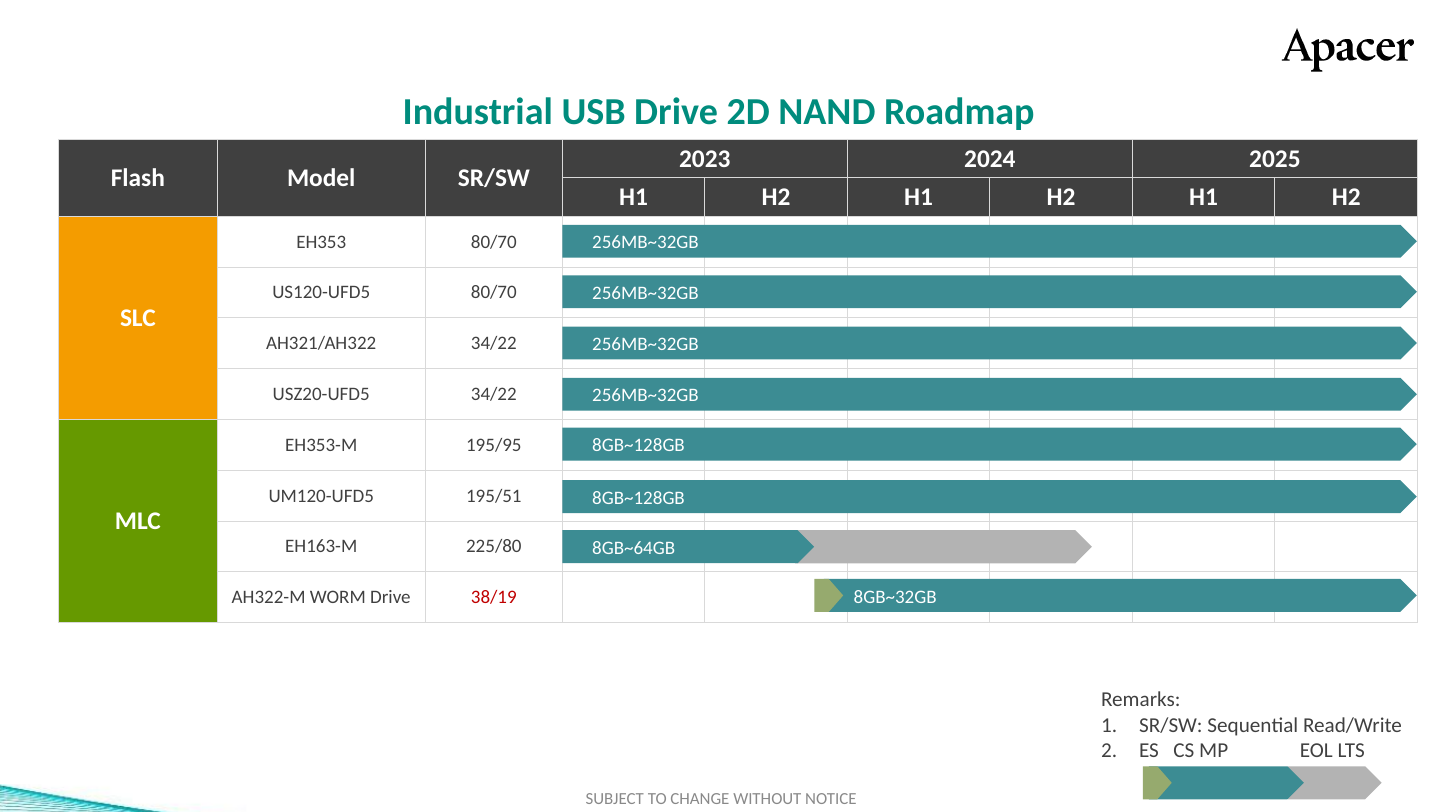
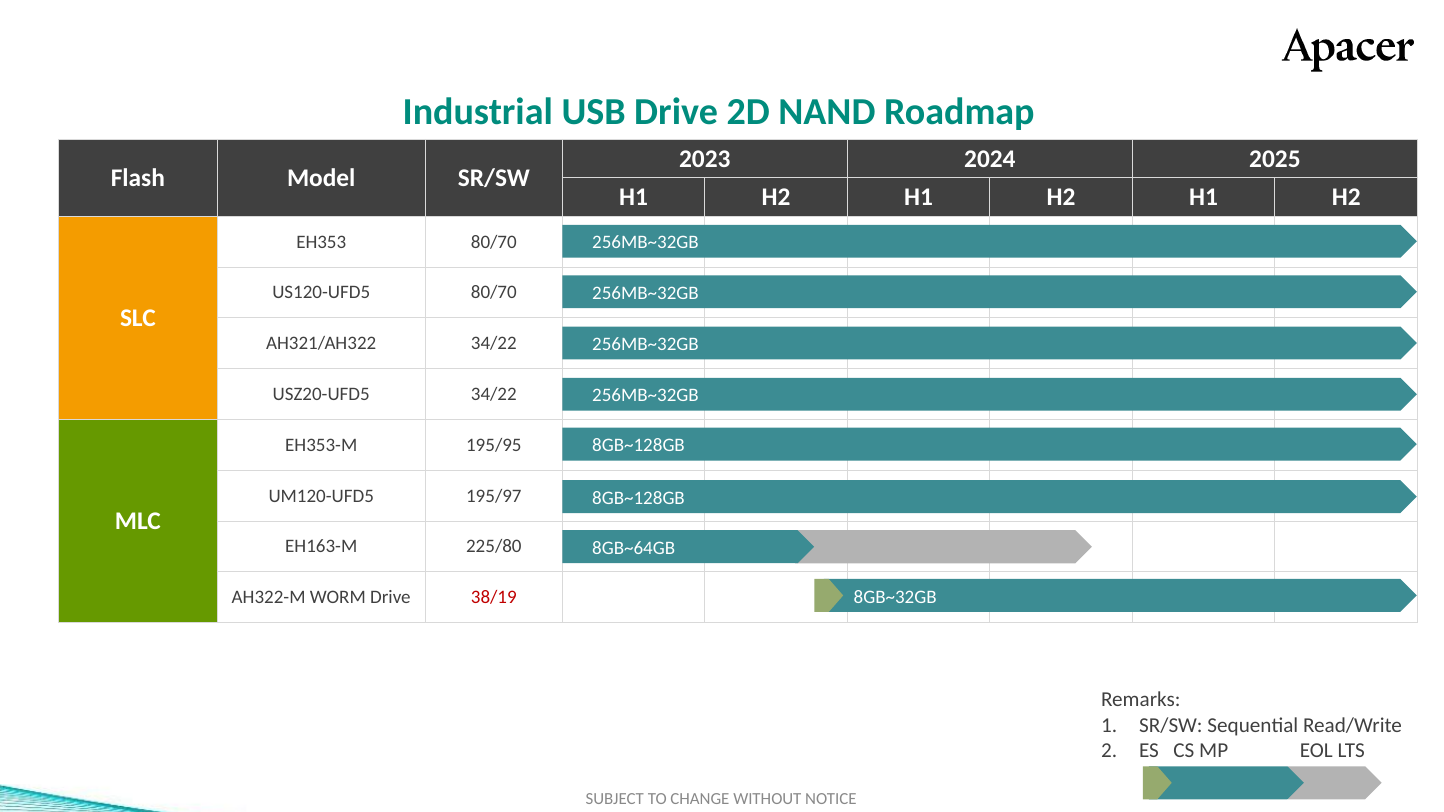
195/51: 195/51 -> 195/97 (494, 496)
